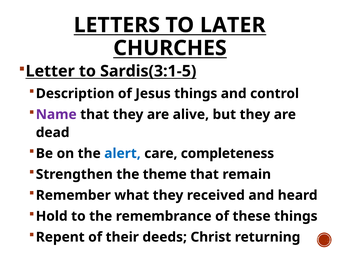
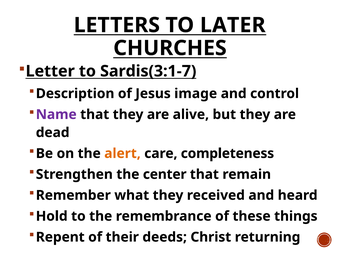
Sardis(3:1-5: Sardis(3:1-5 -> Sardis(3:1-7 (148, 71)
Jesus things: things -> image (196, 94)
alert colour: blue -> orange (122, 153)
theme: theme -> center (165, 174)
